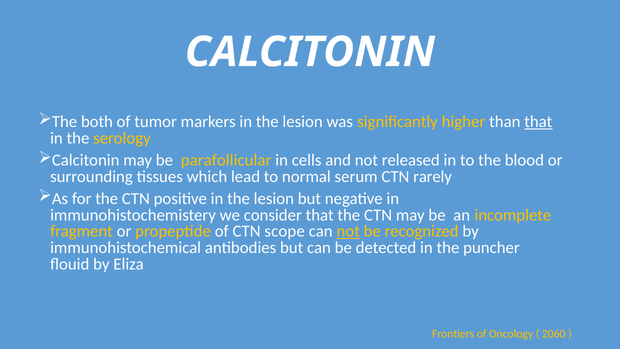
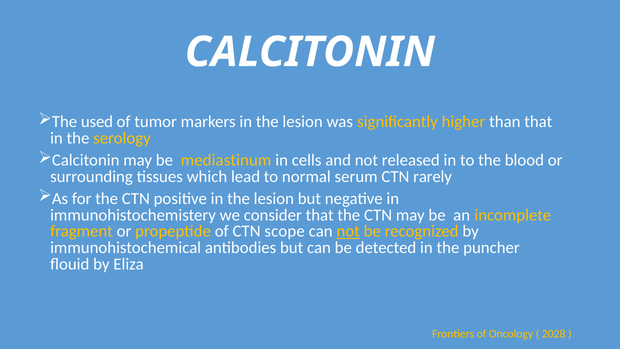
both: both -> used (97, 122)
that underline: present -> none (538, 122)
parafollicular: parafollicular -> mediastinum (226, 160)
2060: 2060 -> 2028 (554, 334)
